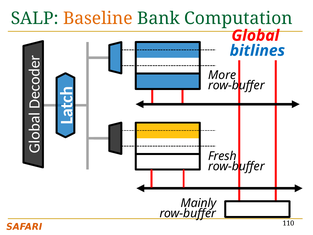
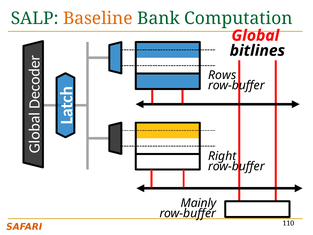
bitlines colour: blue -> black (257, 51)
More: More -> Rows (222, 75)
Fresh: Fresh -> Right (222, 156)
